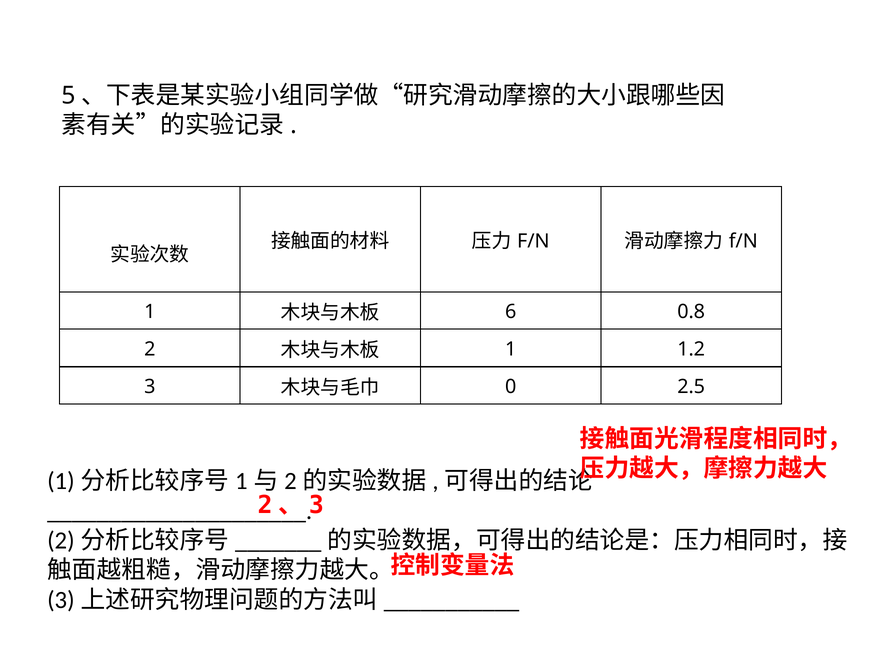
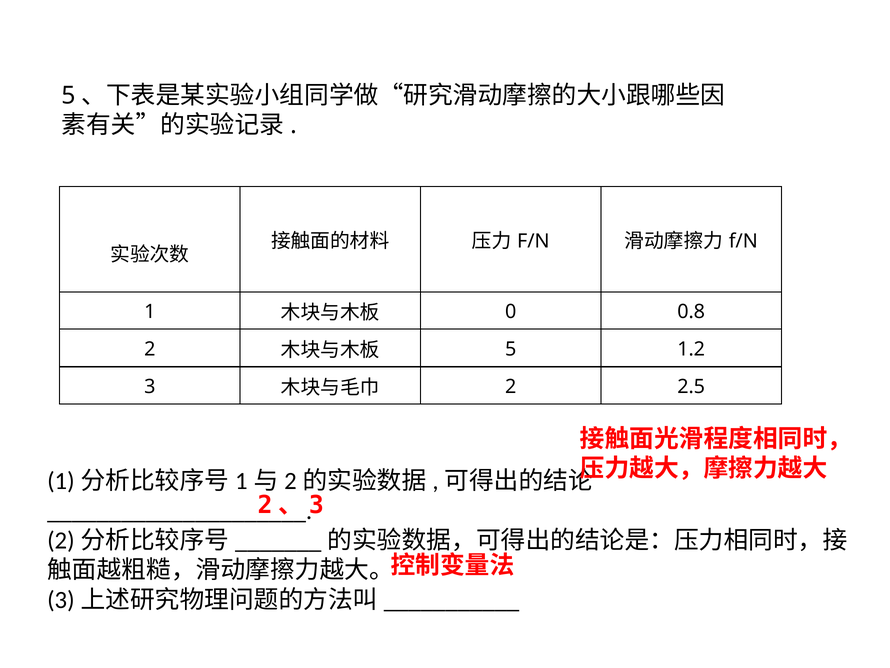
6: 6 -> 0 (511, 311)
1: 1 -> 5 (511, 349)
0: 0 -> 2 (511, 386)
